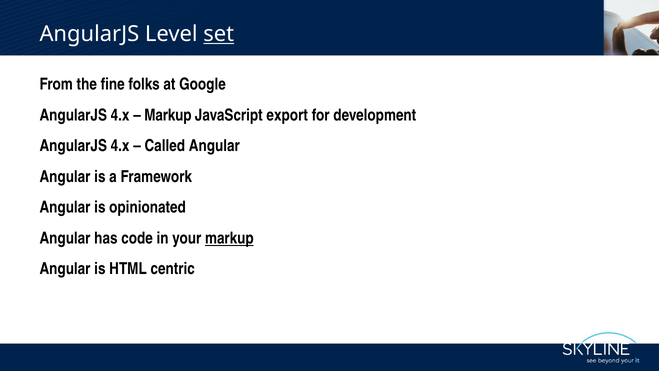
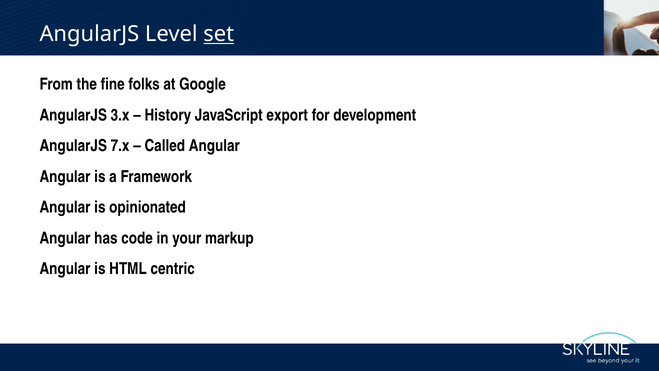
4.x: 4.x -> 3.x (120, 115)
Markup: Markup -> History (168, 115)
4.x: 4.x -> 7.x (120, 146)
markup underline: present -> none (229, 238)
